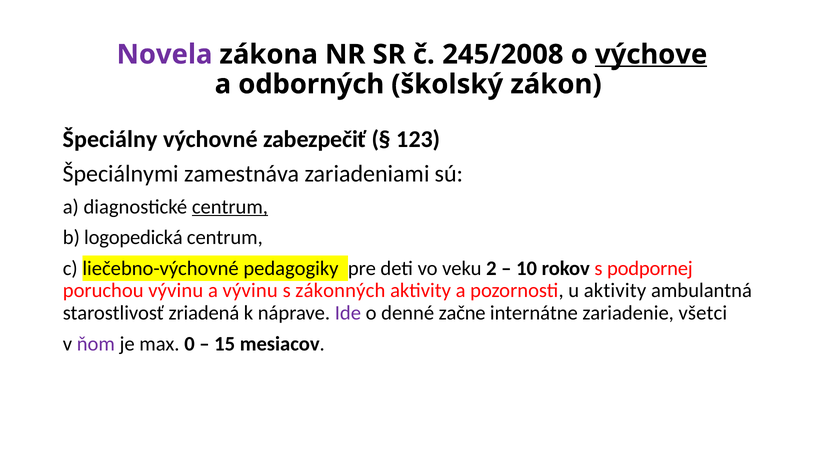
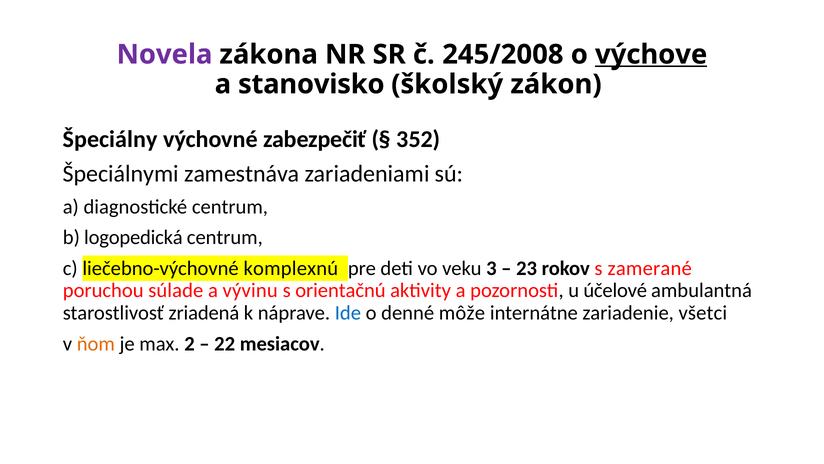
odborných: odborných -> stanovisko (311, 84)
123: 123 -> 352 (418, 139)
centrum underline: present -> none (230, 206)
pedagogiky: pedagogiky -> komplexnú (291, 268)
2: 2 -> 3 (491, 268)
10: 10 -> 23 (527, 268)
podpornej: podpornej -> zamerané (650, 268)
poruchou vývinu: vývinu -> súlade (176, 290)
zákonných: zákonných -> orientačnú (340, 290)
u aktivity: aktivity -> účelové (615, 290)
Ide colour: purple -> blue (348, 313)
začne: začne -> môže (462, 313)
ňom colour: purple -> orange (96, 343)
0: 0 -> 2 (189, 343)
15: 15 -> 22 (225, 343)
